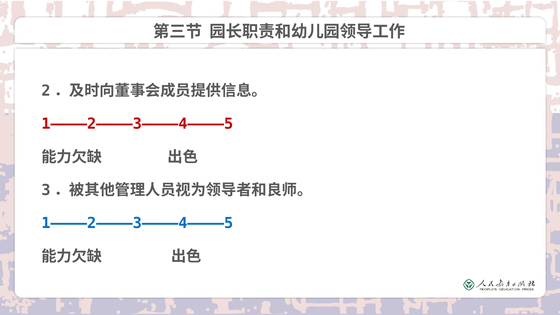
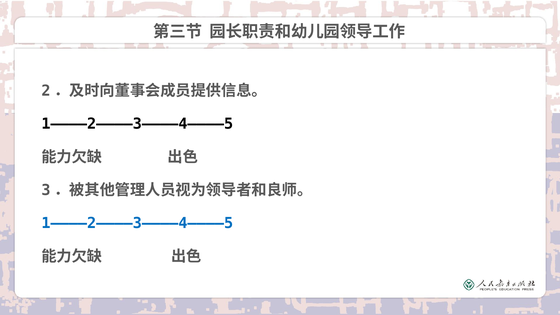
1————2————3————4————5 colour: red -> black (137, 124)
